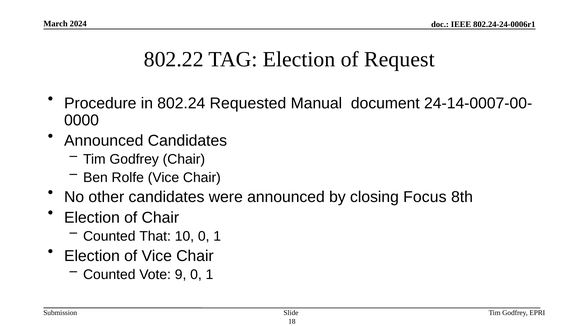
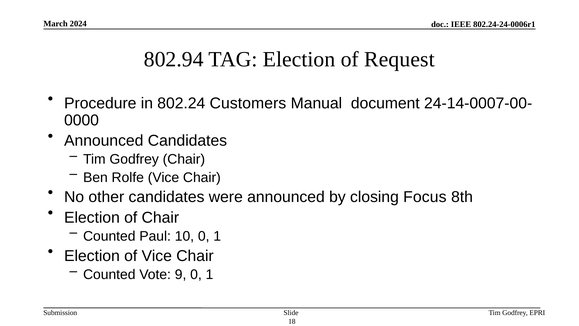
802.22: 802.22 -> 802.94 (174, 59)
Requested: Requested -> Customers (248, 103)
That: That -> Paul (155, 236)
